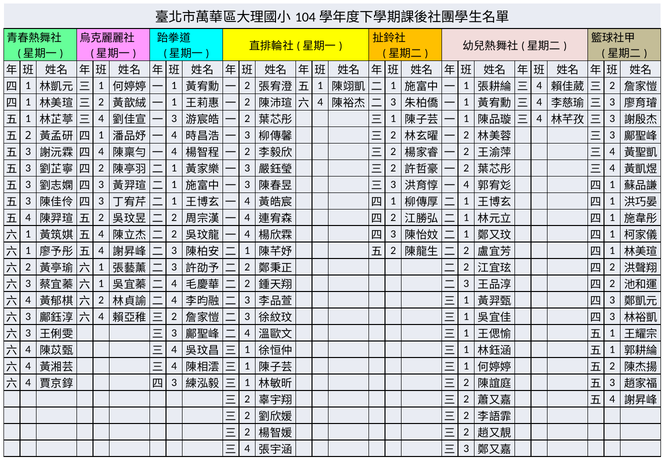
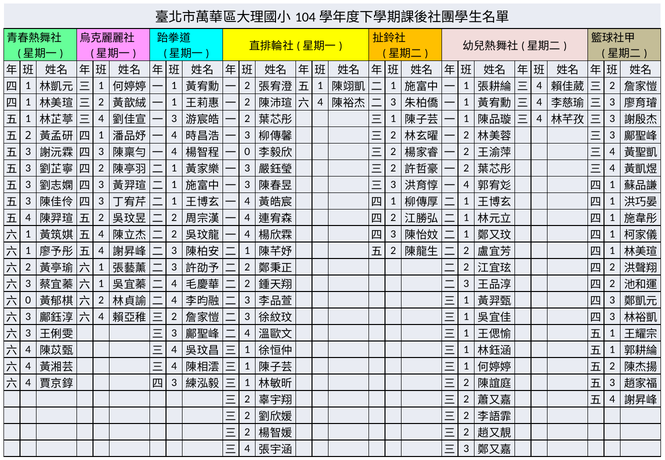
4: 4 -> 3 (101, 152)
2: 2 -> 0 (247, 152)
4: 4 -> 0 (28, 300)
